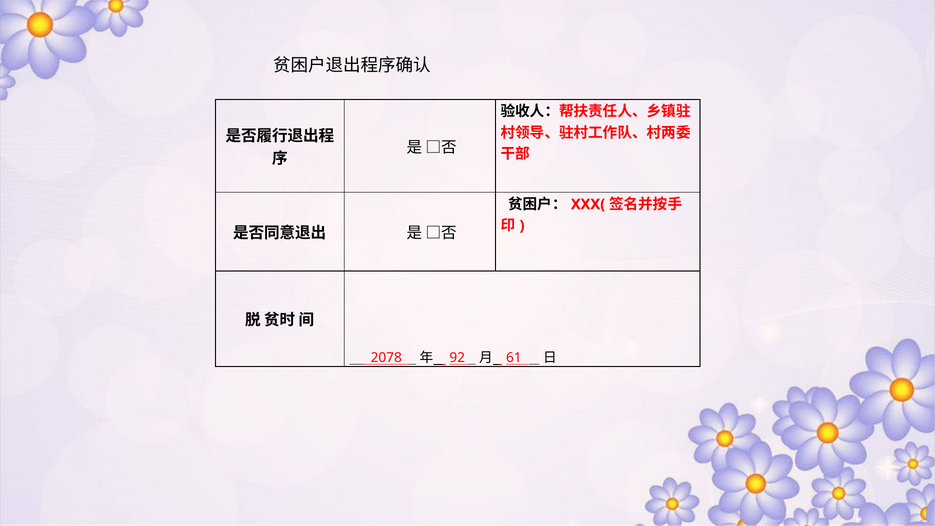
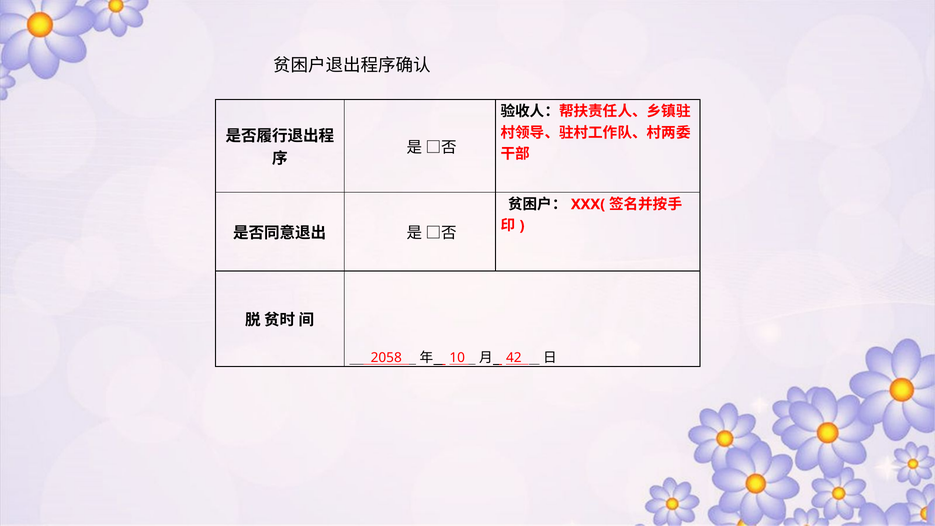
2078: 2078 -> 2058 (386, 358)
92: 92 -> 10 (457, 358)
61: 61 -> 42 (514, 358)
